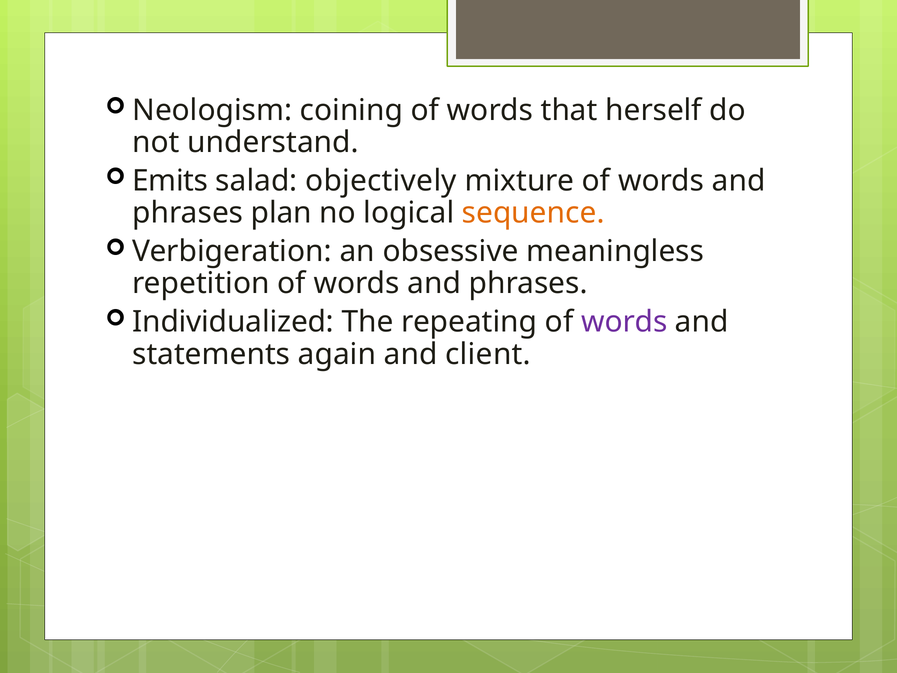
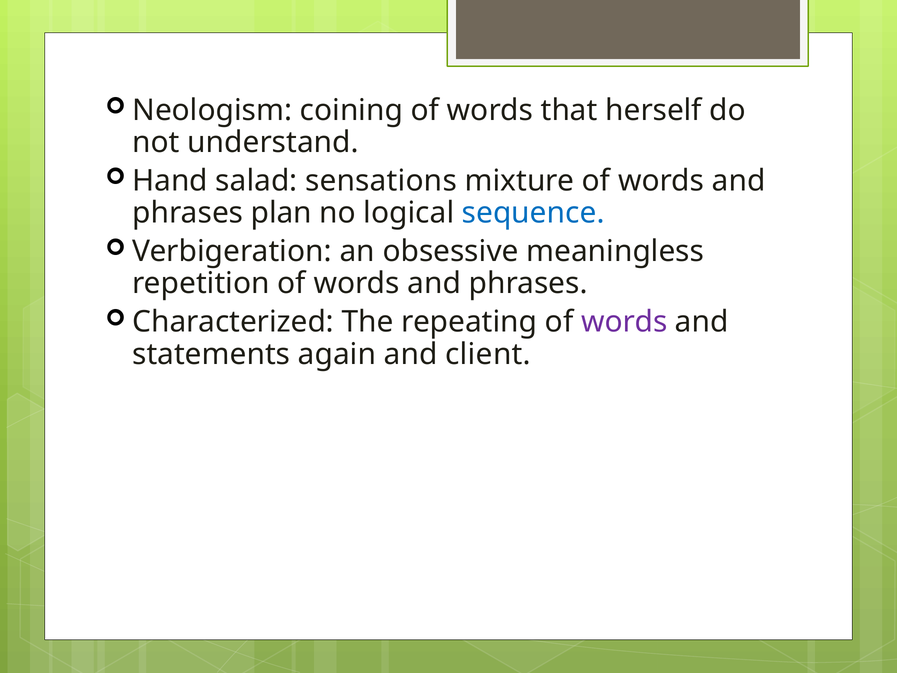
Emits: Emits -> Hand (170, 181)
objectively: objectively -> sensations (381, 181)
sequence colour: orange -> blue (533, 213)
Individualized: Individualized -> Characterized (233, 322)
